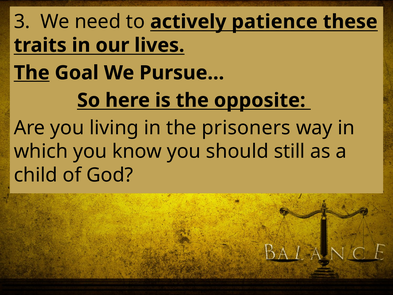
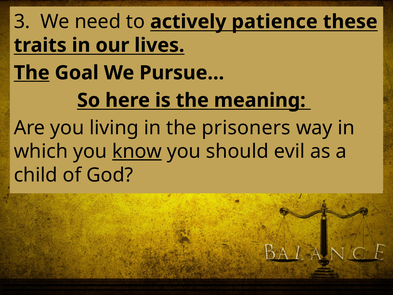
opposite: opposite -> meaning (260, 100)
know underline: none -> present (137, 151)
still: still -> evil (289, 151)
